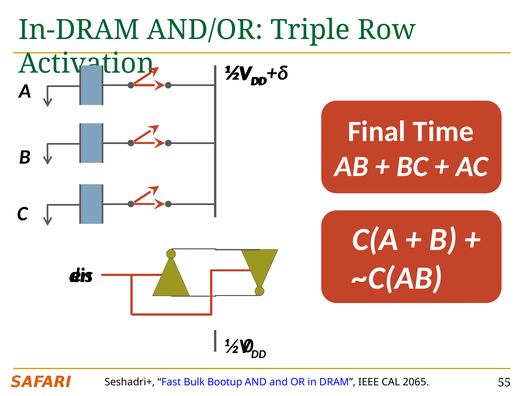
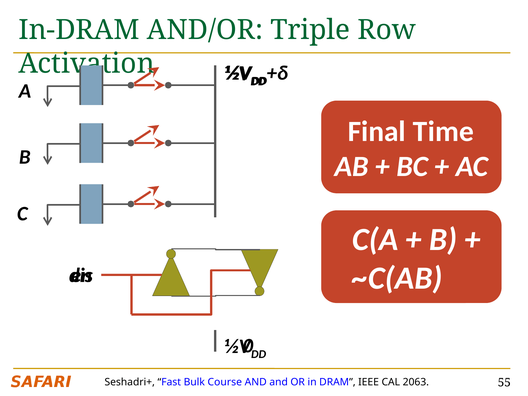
Bootup: Bootup -> Course (225, 382)
2065: 2065 -> 2063 (416, 382)
